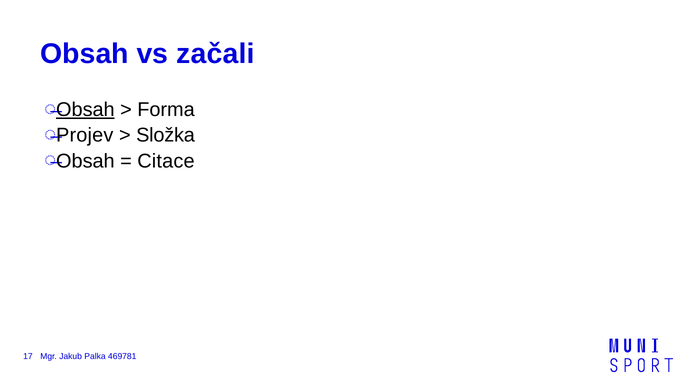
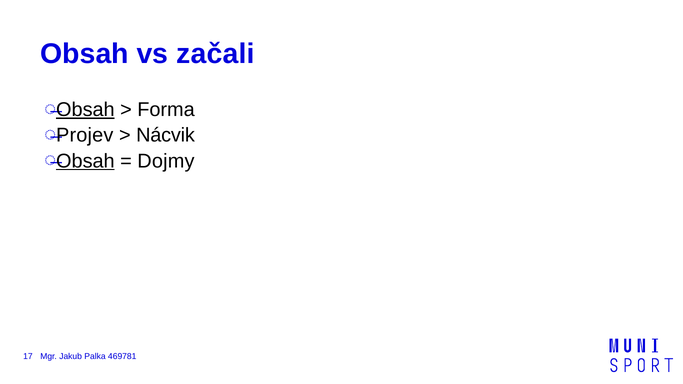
Složka: Složka -> Nácvik (166, 135)
Obsah underline: none -> present (85, 161)
Citace: Citace -> Dojmy (166, 161)
